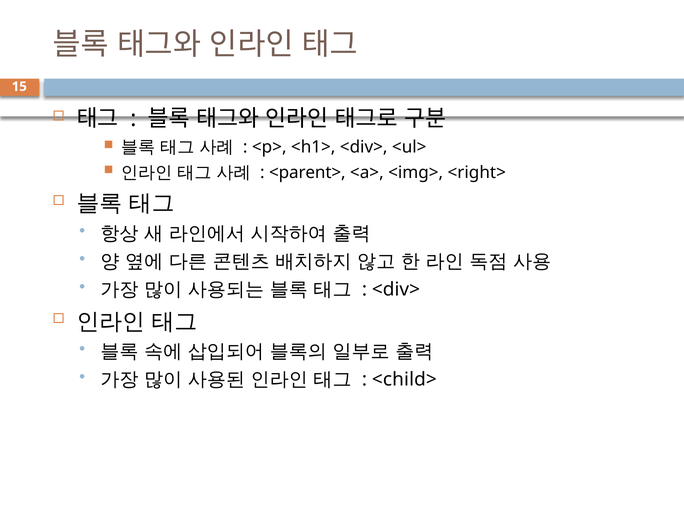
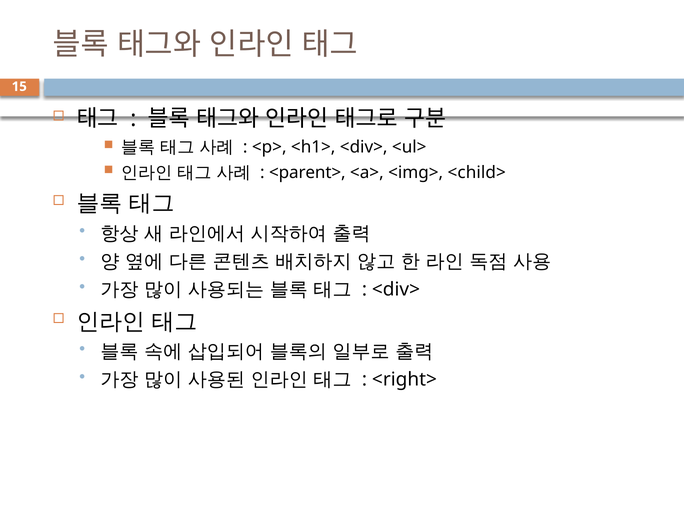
<right>: <right> -> <child> (477, 172)
<child>: <child> -> <right> (404, 380)
